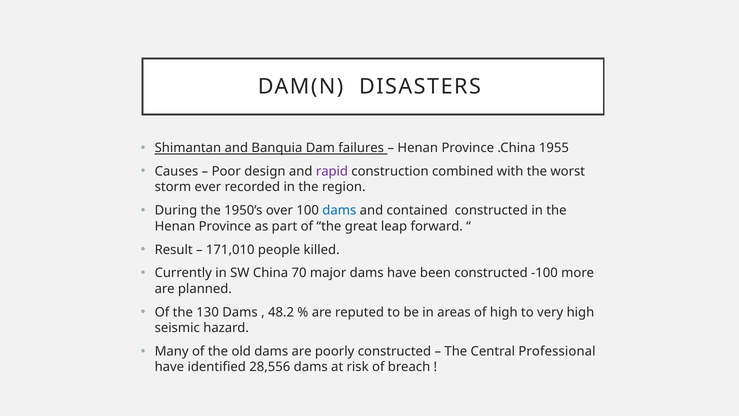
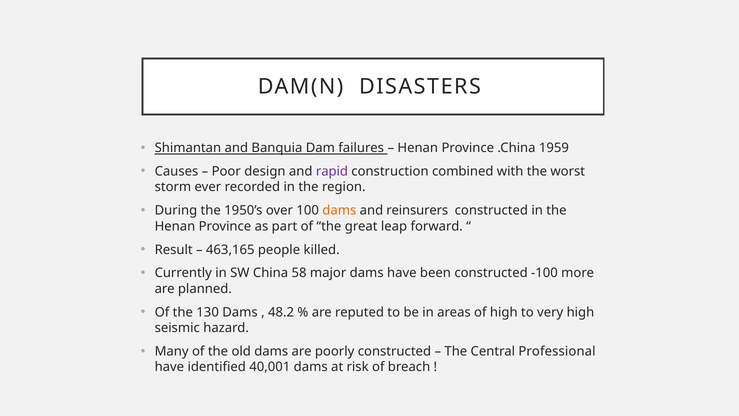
1955: 1955 -> 1959 (554, 148)
dams colour: blue -> orange (339, 210)
contained: contained -> reinsurers (417, 210)
171,010: 171,010 -> 463,165 (230, 250)
70: 70 -> 58 (299, 273)
28,556: 28,556 -> 40,001 (270, 367)
